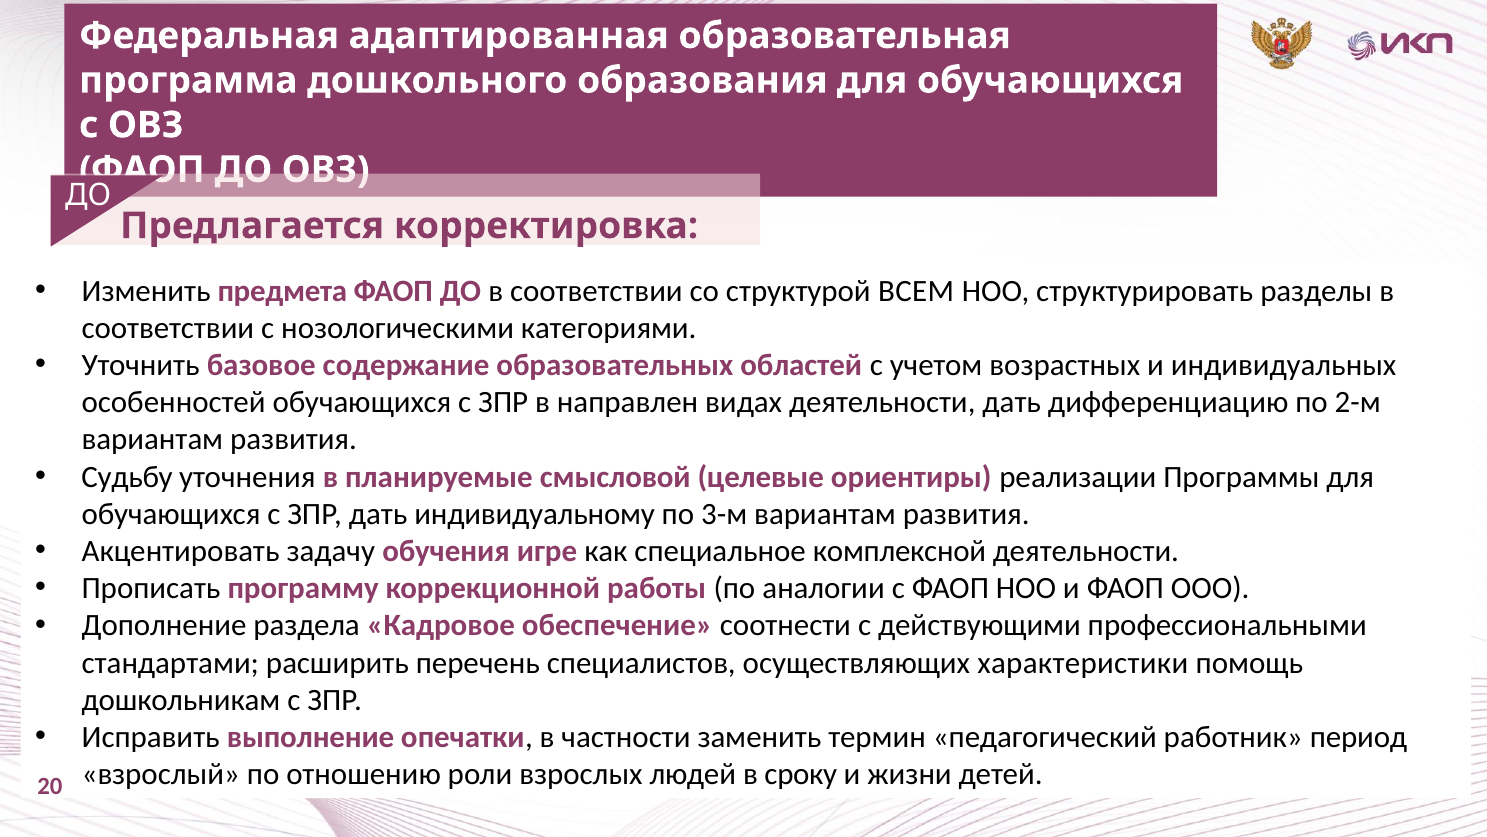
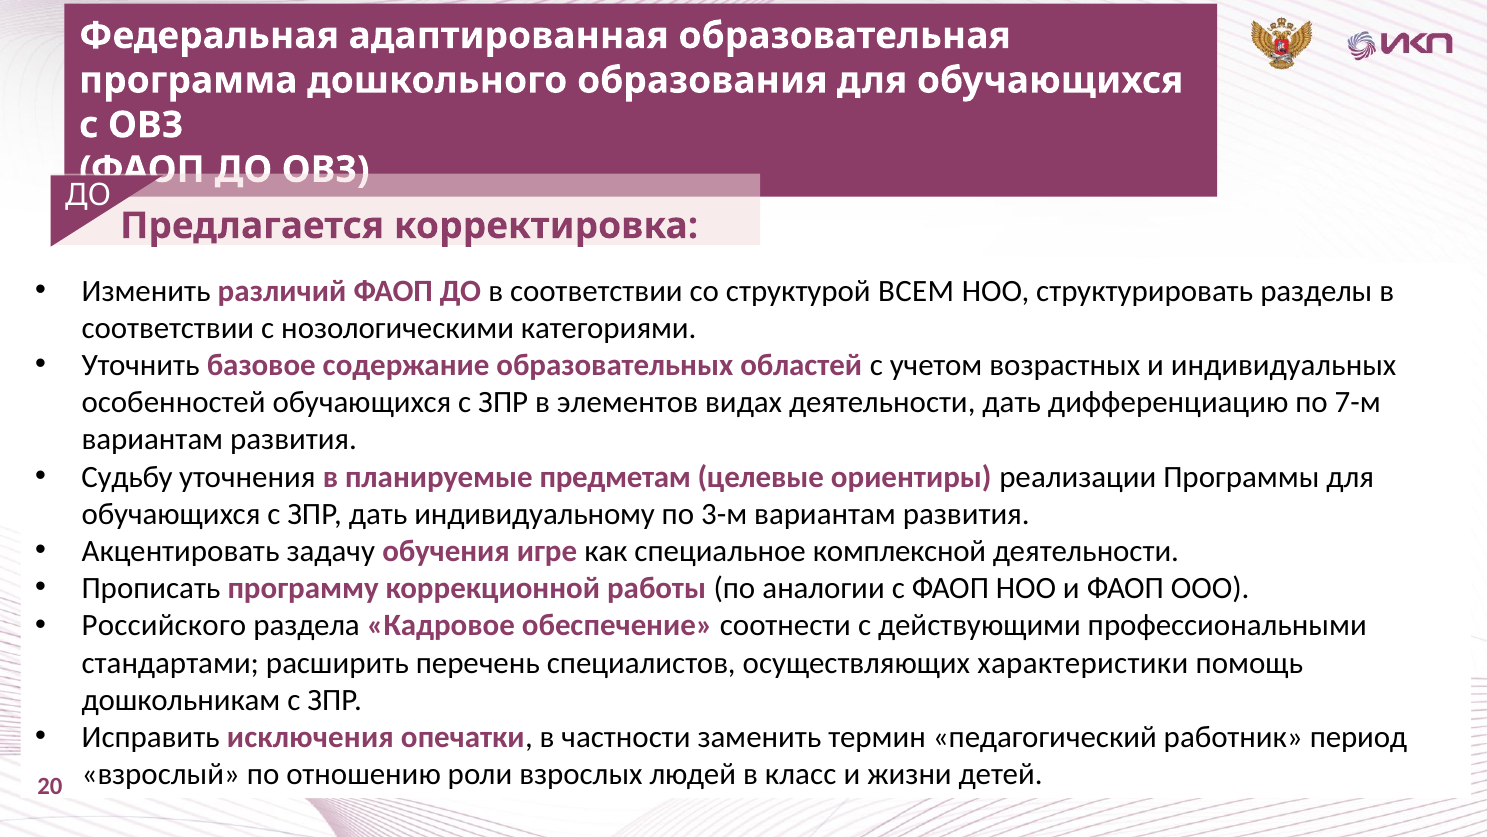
предмета: предмета -> различий (282, 291)
направлен: направлен -> элементов (628, 402)
2-м: 2-м -> 7-м (1358, 402)
смысловой: смысловой -> предметам (615, 477)
Дополнение: Дополнение -> Российского (164, 625)
выполнение: выполнение -> исключения (310, 737)
сроку: сроку -> класс (801, 774)
